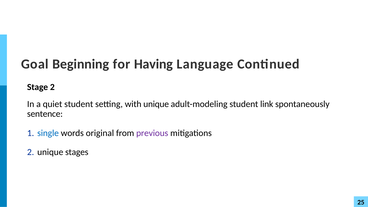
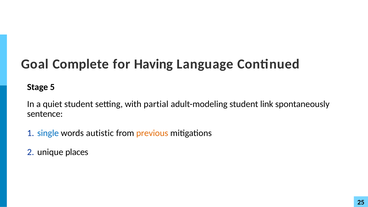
Beginning: Beginning -> Complete (81, 64)
Stage 2: 2 -> 5 (52, 87)
with unique: unique -> partial (156, 104)
original: original -> autistic (100, 133)
previous colour: purple -> orange (152, 133)
stages: stages -> places (77, 152)
